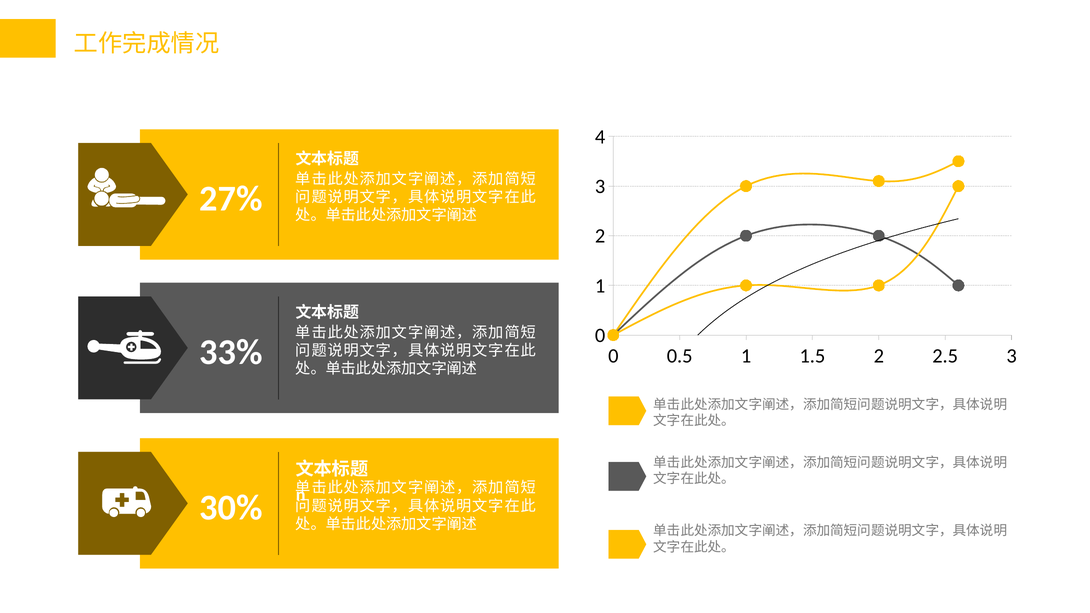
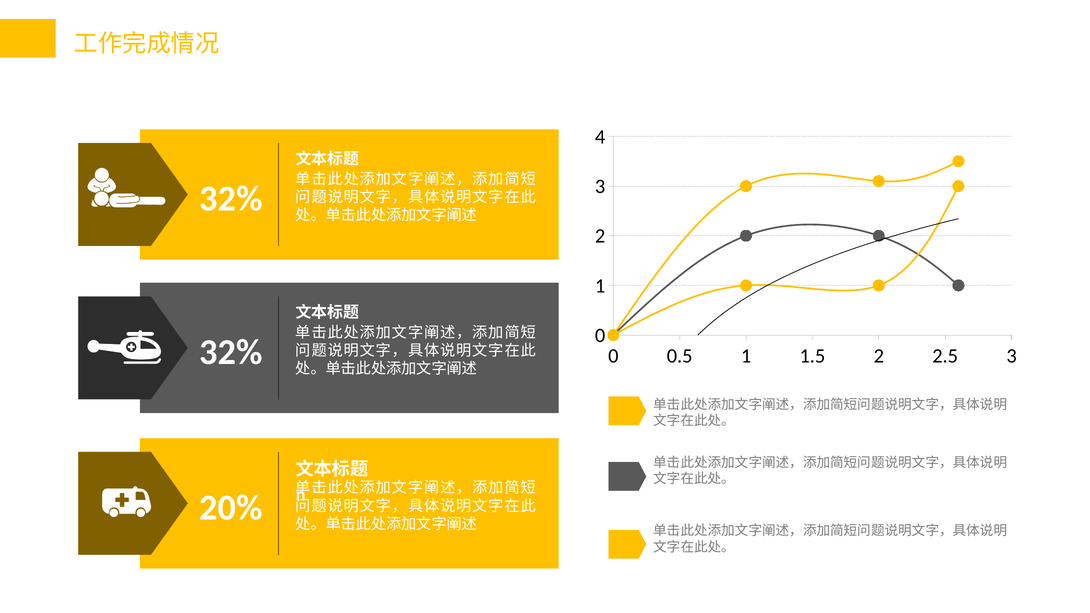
27%: 27% -> 32% (231, 199)
33%: 33% -> 32% (231, 352)
30%: 30% -> 20% (231, 508)
